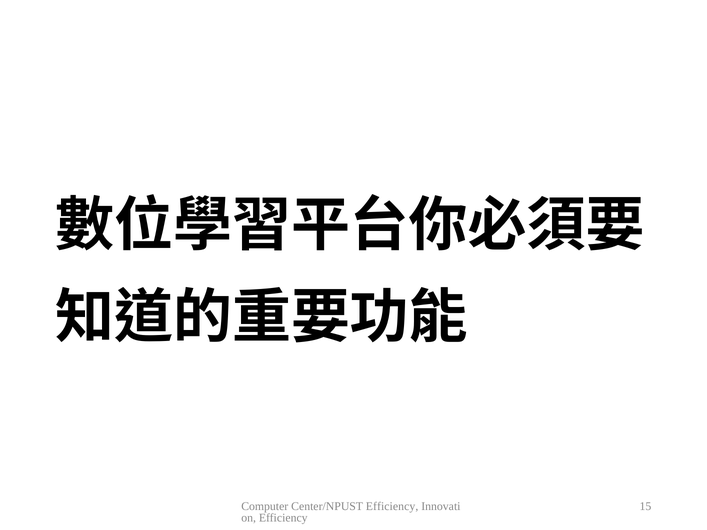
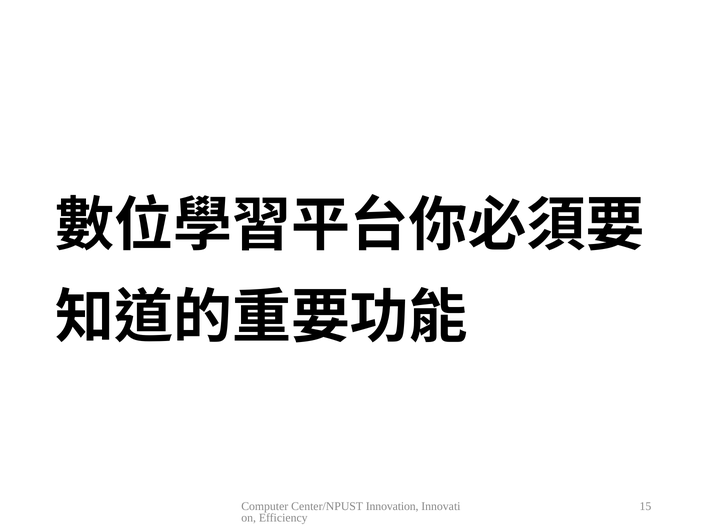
Center/NPUST Efficiency: Efficiency -> Innovation (392, 506)
